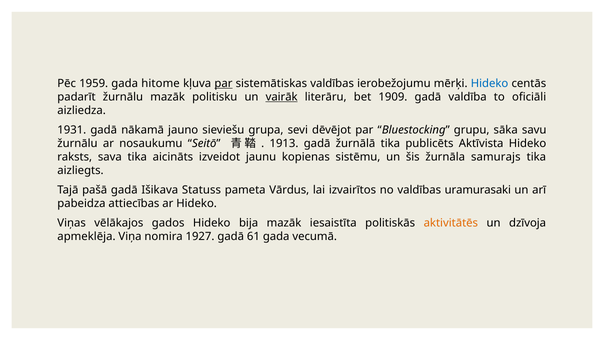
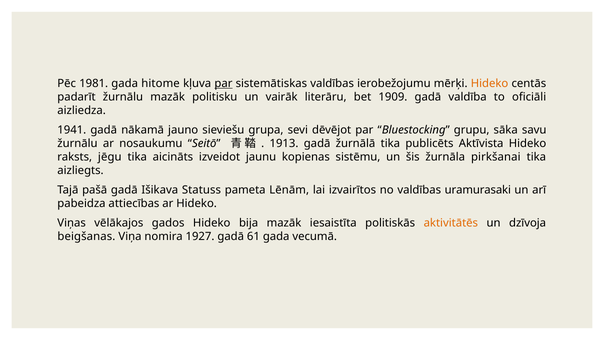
1959: 1959 -> 1981 (94, 83)
Hideko colour: blue -> orange (490, 83)
vairāk underline: present -> none (282, 97)
1931: 1931 -> 1941 (72, 130)
sava: sava -> jēgu (110, 157)
samurajs: samurajs -> pirkšanai (496, 157)
Vārdus: Vārdus -> Lēnām (289, 190)
apmeklēja: apmeklēja -> beigšanas (86, 236)
